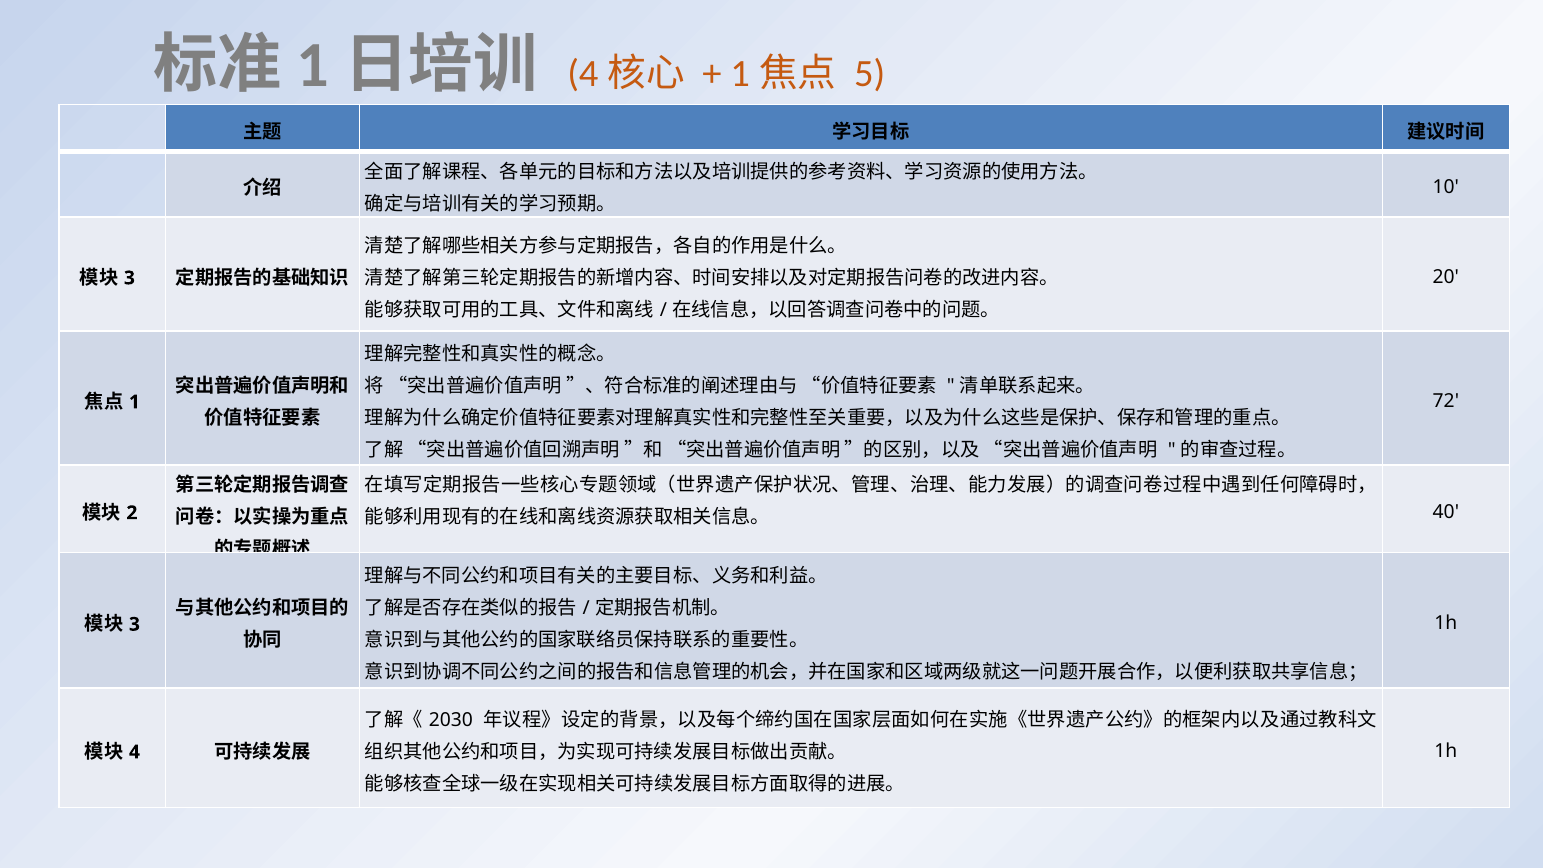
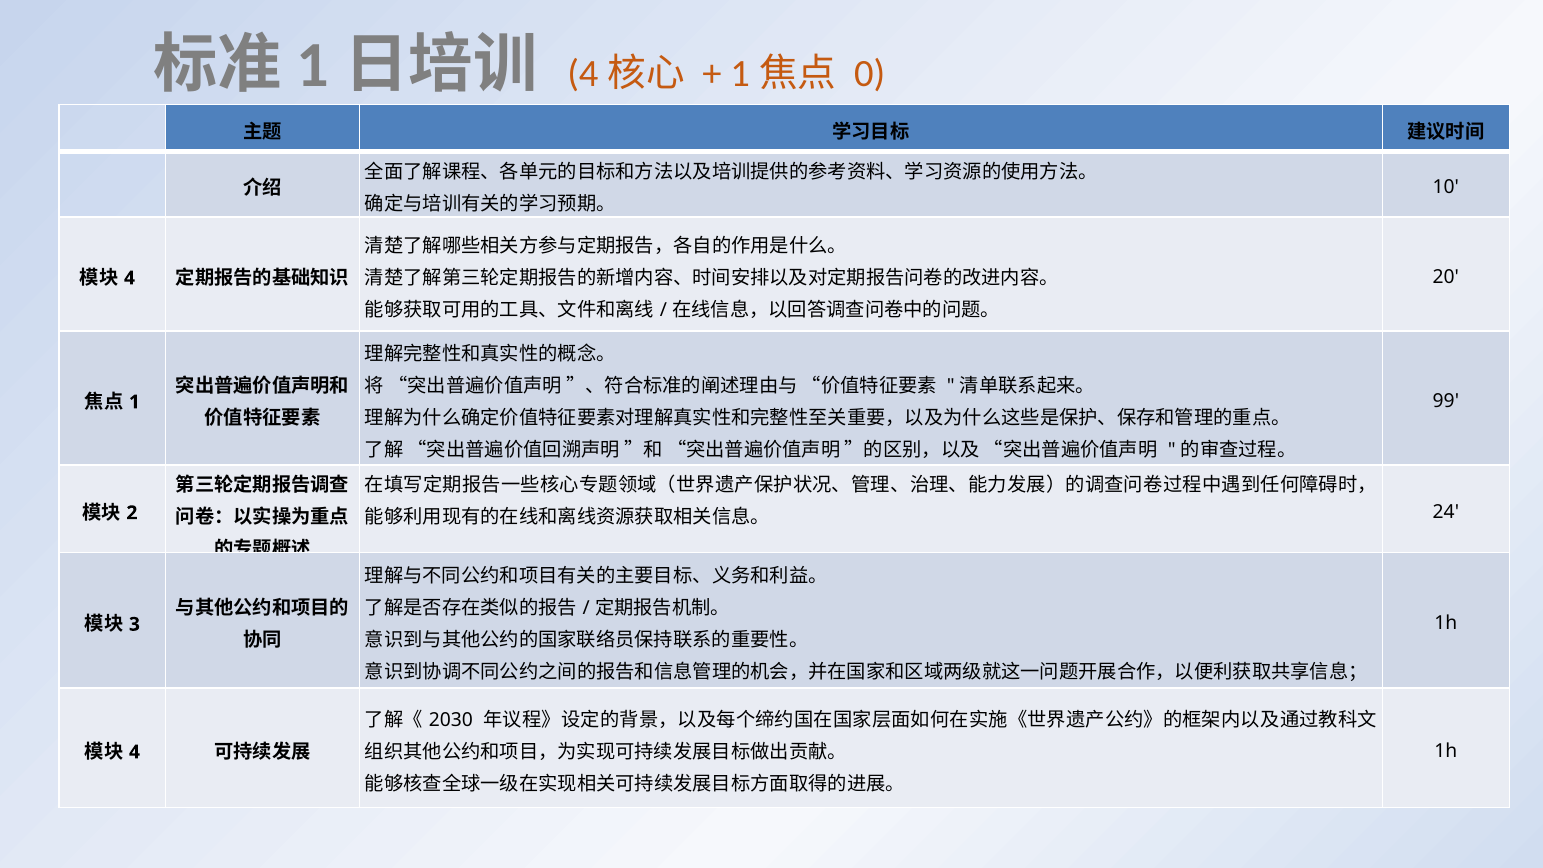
5: 5 -> 0 (870, 73)
3: 3 -> 4 (129, 278)
72: 72 -> 99 (1446, 401)
40: 40 -> 24 (1446, 512)
